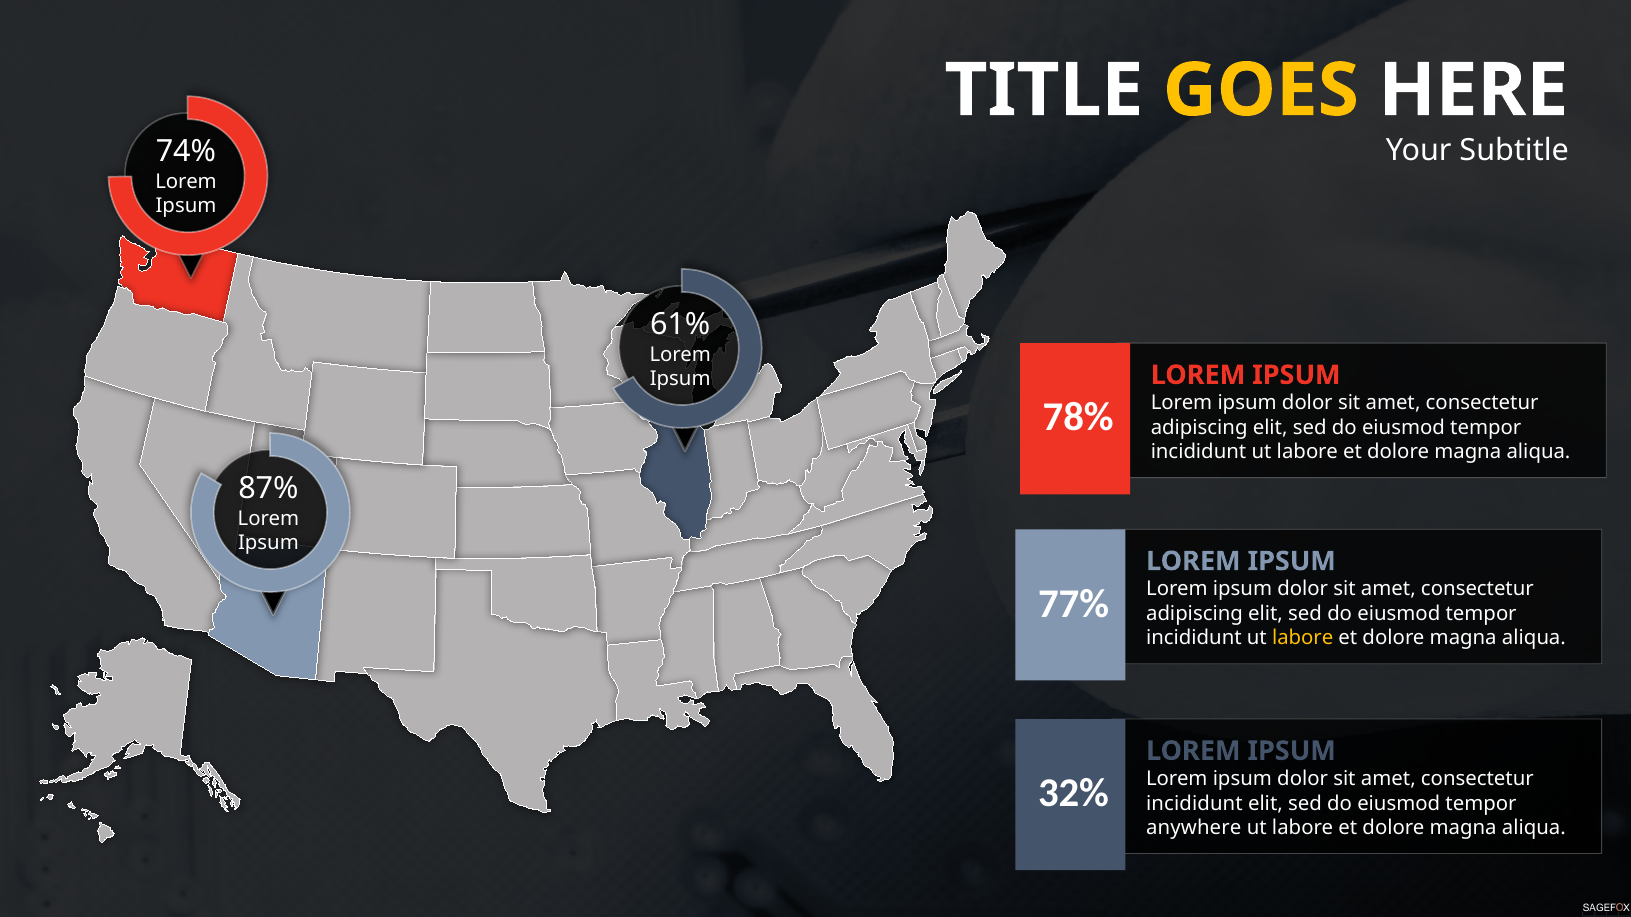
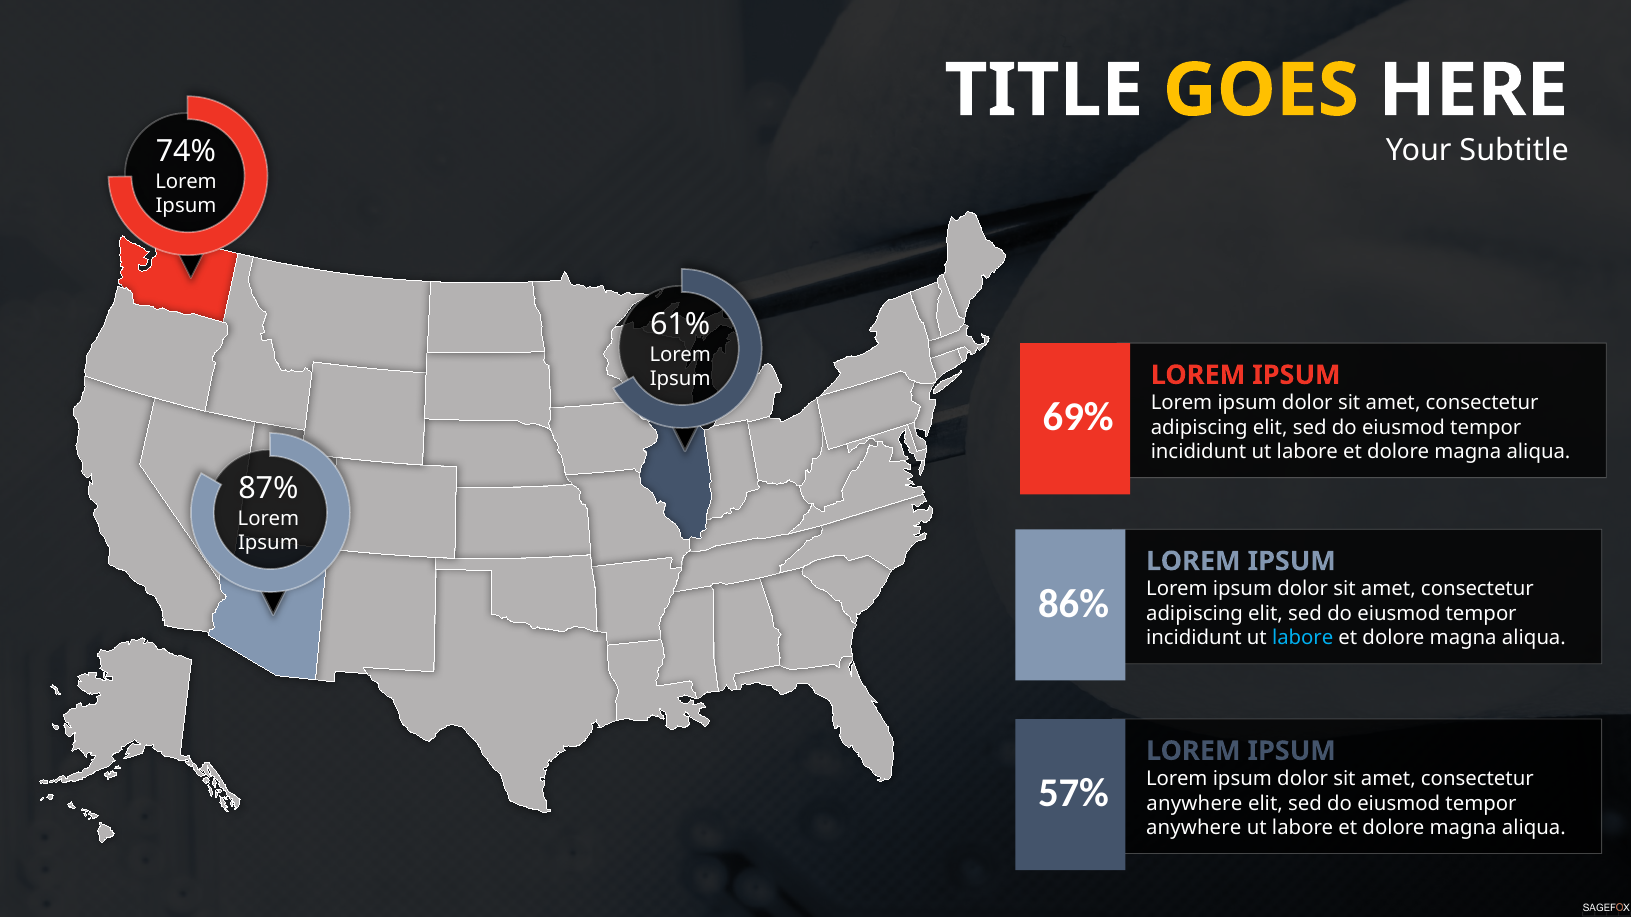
78%: 78% -> 69% (1078, 418)
77%: 77% -> 86% (1074, 604)
labore colour: yellow -> light blue (1303, 638)
32%: 32% -> 57% (1073, 794)
incididunt: incididunt -> anywhere (1194, 804)
